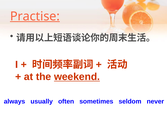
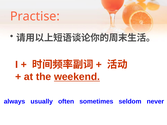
Practise underline: present -> none (35, 16)
